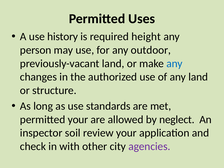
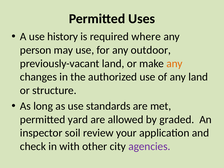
height: height -> where (146, 37)
any colour: blue -> orange (174, 64)
permitted your: your -> yard (78, 120)
neglect: neglect -> graded (177, 120)
